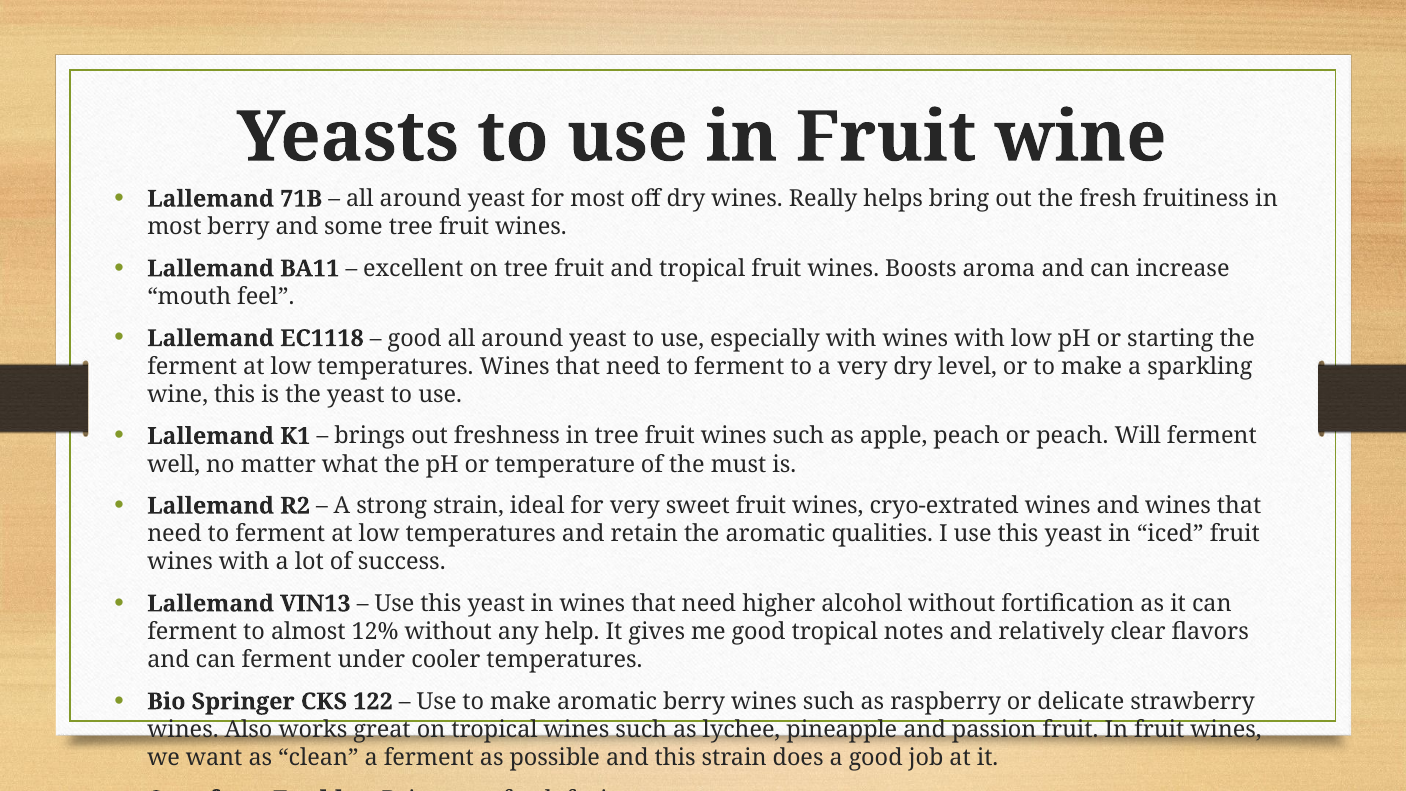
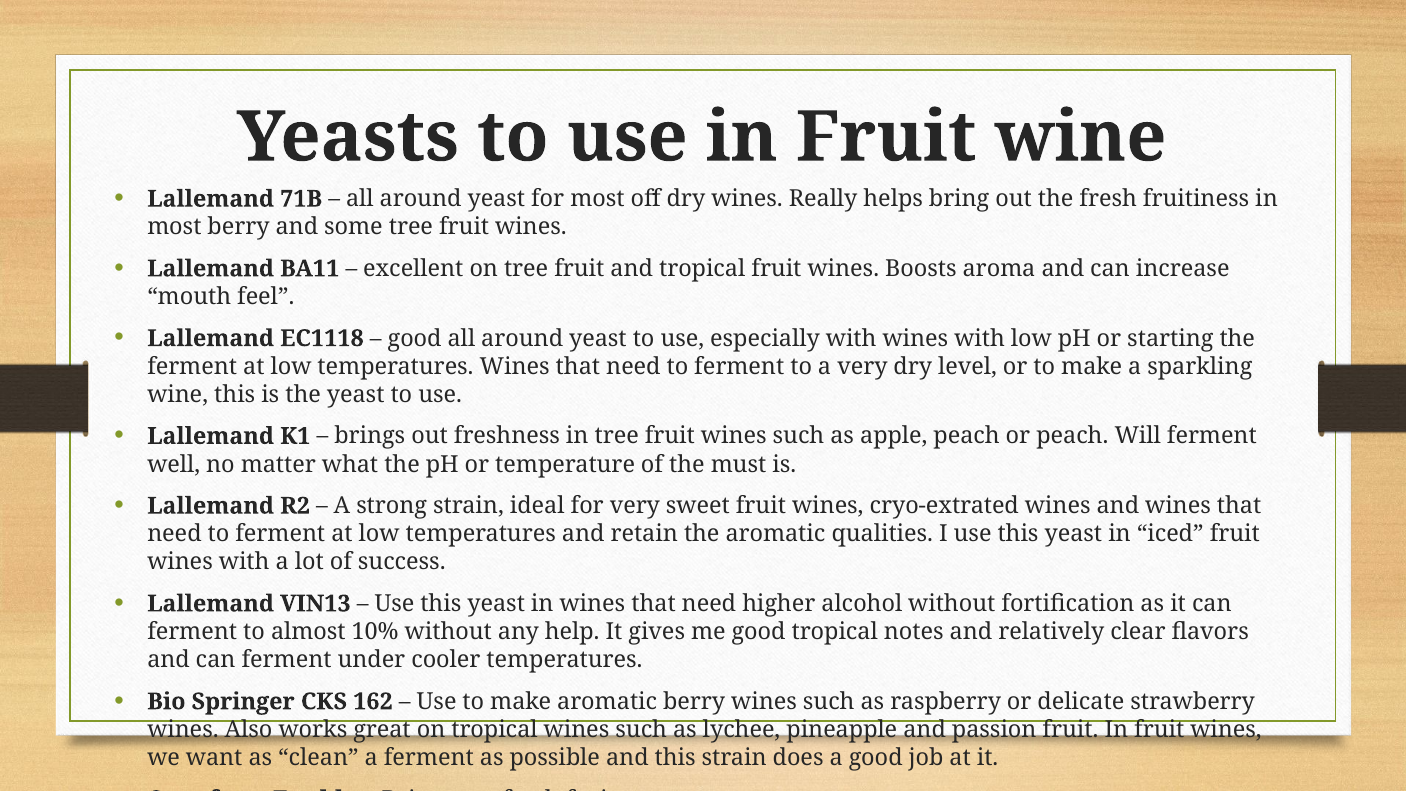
12%: 12% -> 10% (375, 632)
122: 122 -> 162 (373, 701)
